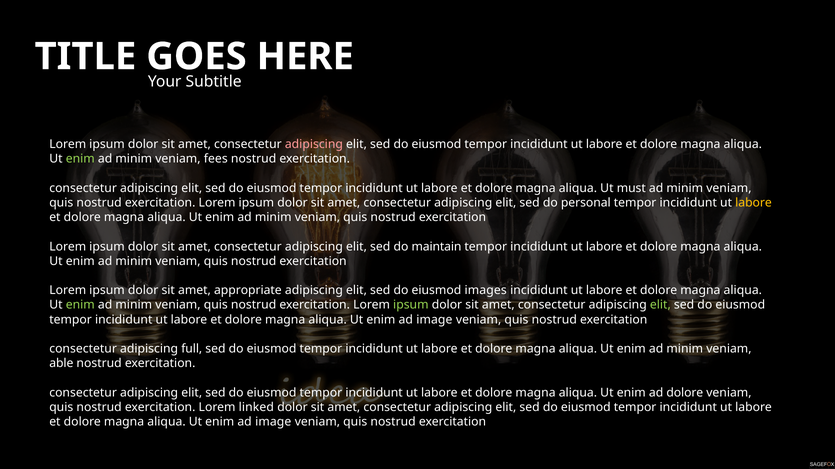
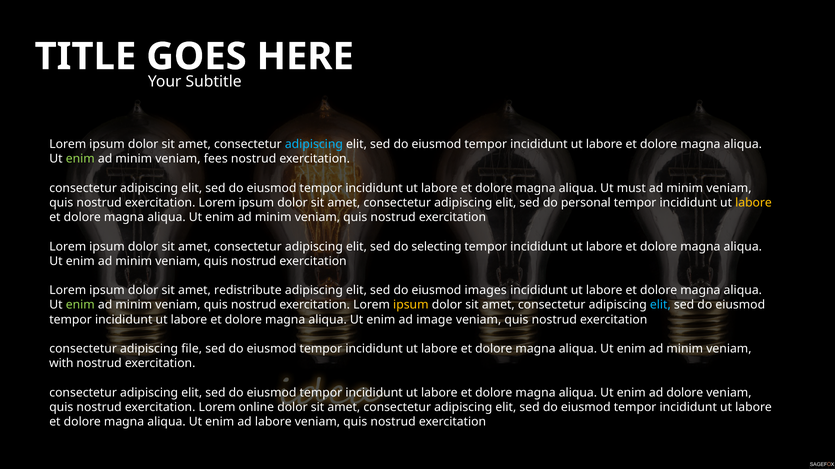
adipiscing colour: pink -> light blue (314, 145)
maintain: maintain -> selecting (436, 247)
appropriate: appropriate -> redistribute (248, 291)
ipsum colour: light green -> yellow (411, 305)
elit colour: light green -> light blue (660, 305)
full: full -> file (192, 349)
able: able -> with (61, 364)
linked: linked -> online (256, 408)
image: image -> labore (273, 422)
